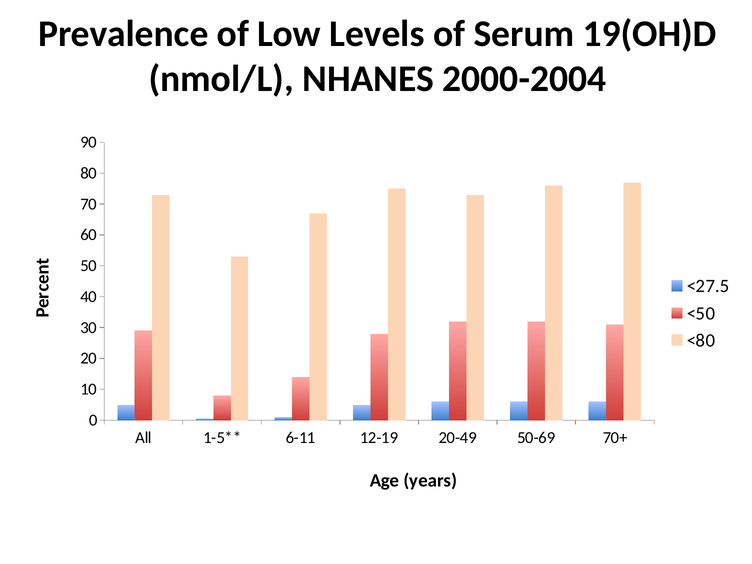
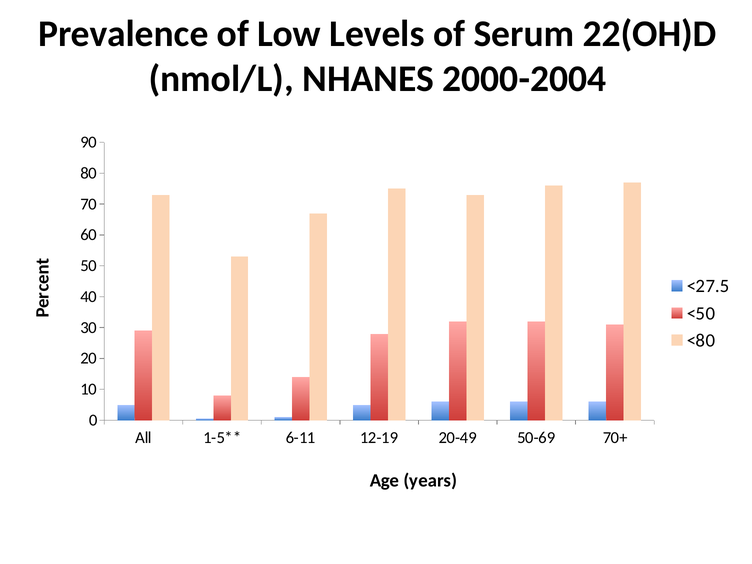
19(OH)D: 19(OH)D -> 22(OH)D (650, 34)
